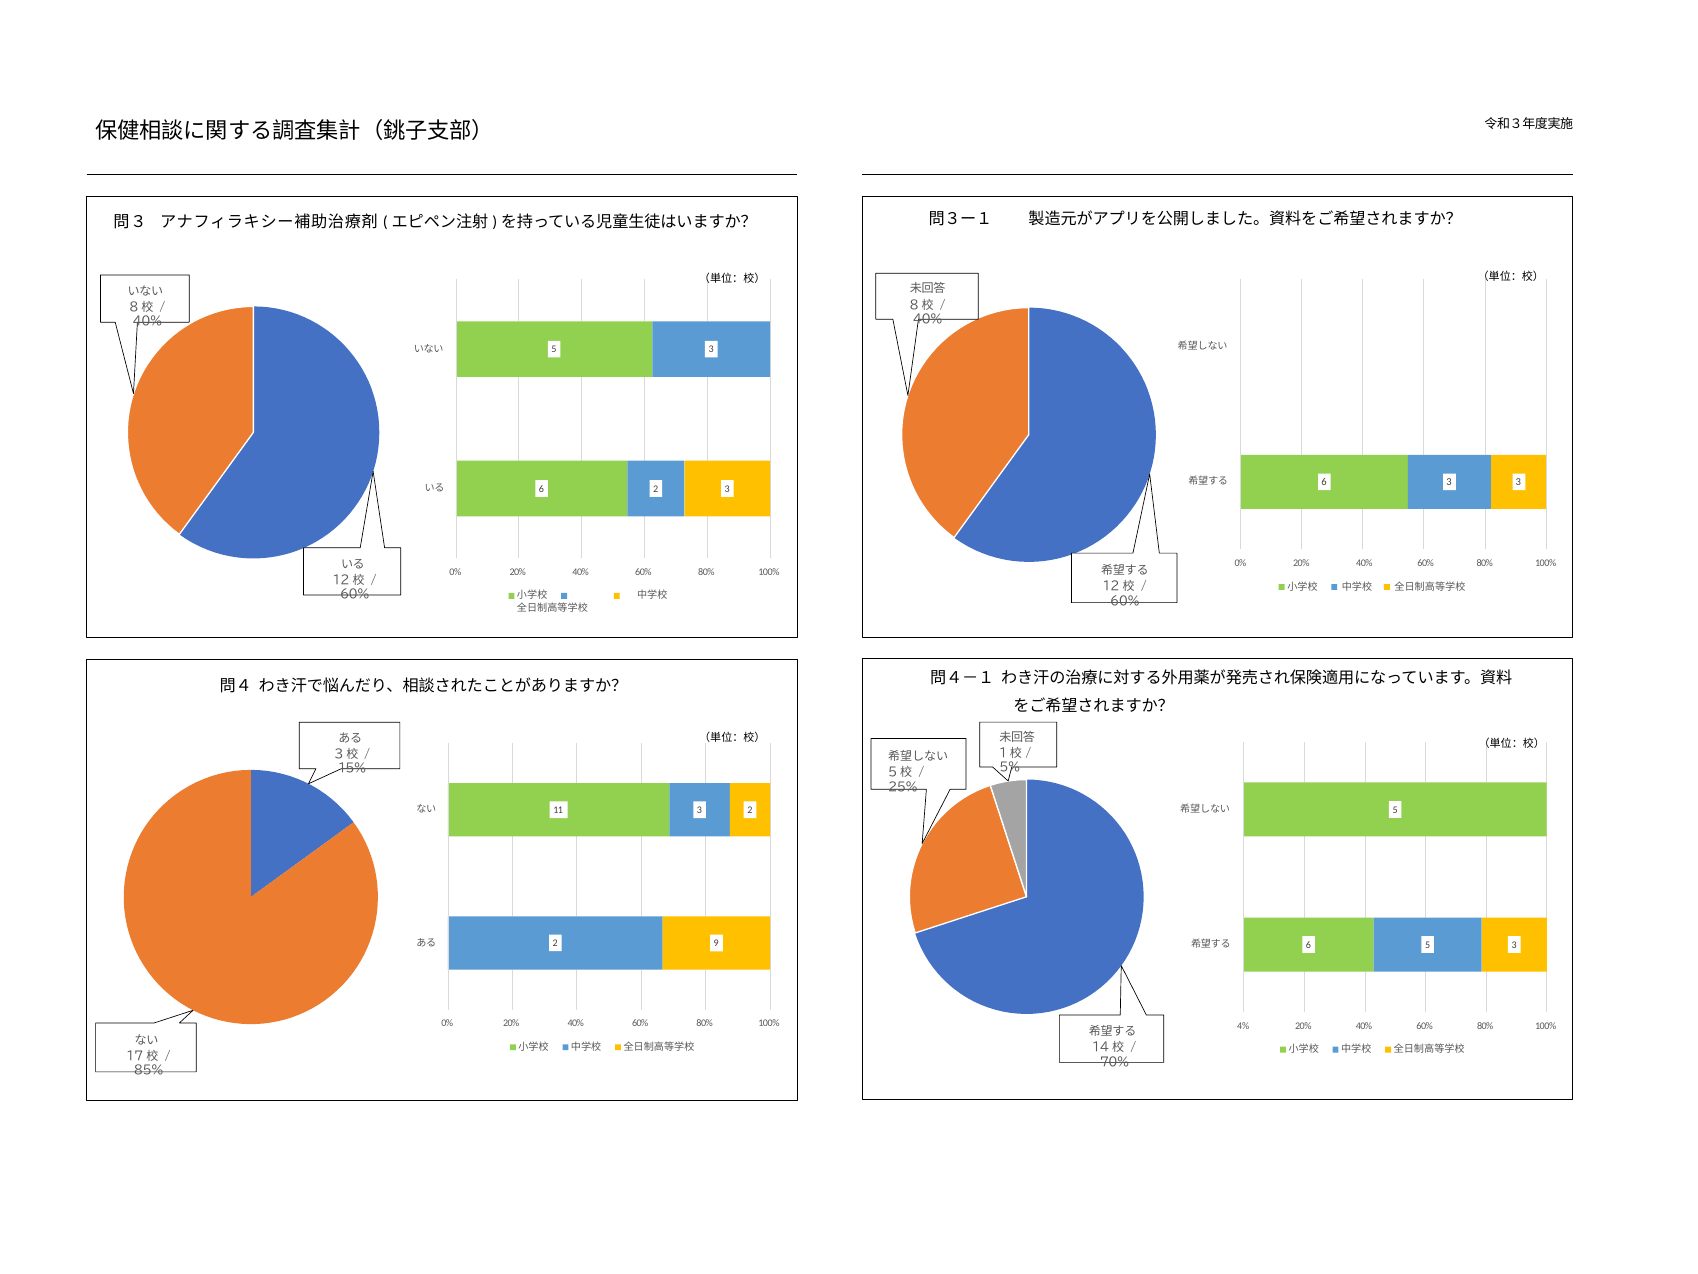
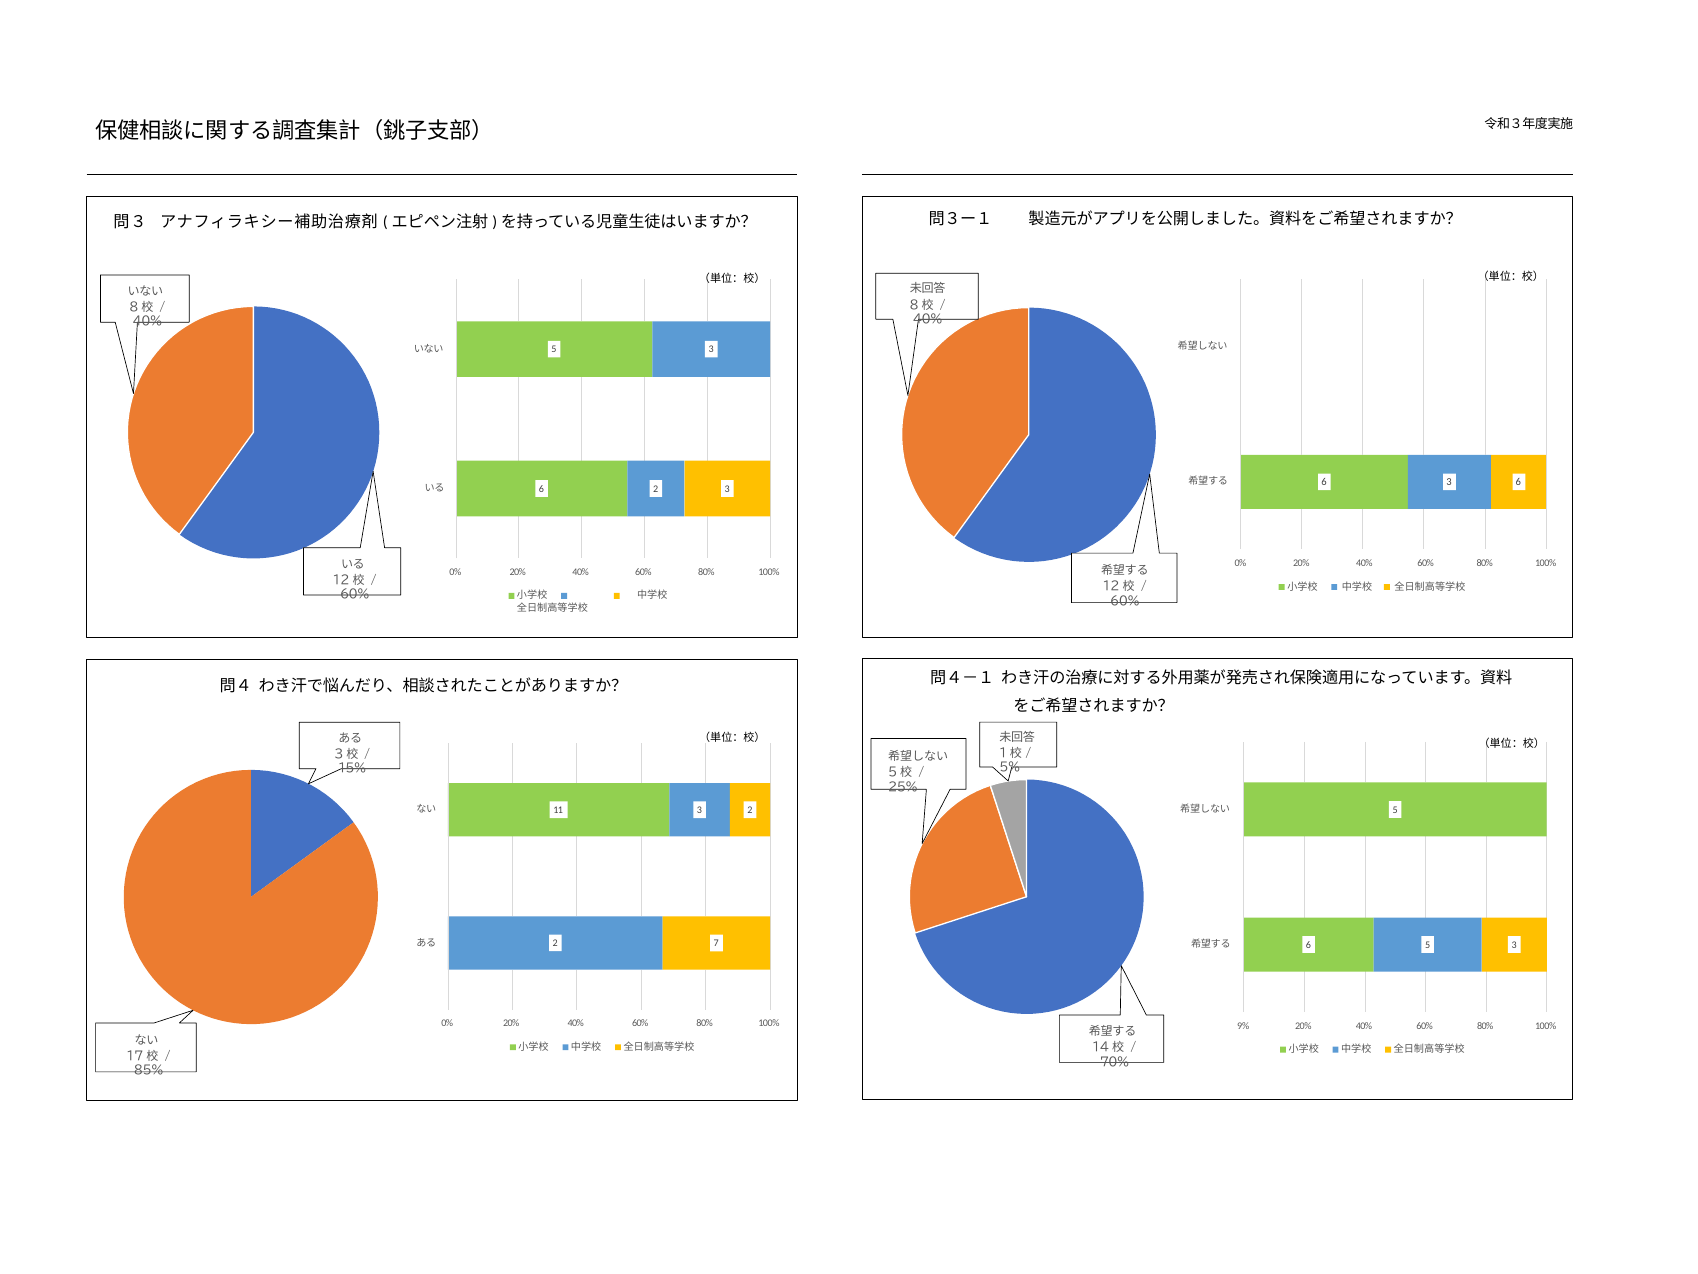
6 3 3: 3 -> 6 (1518, 482)
9: 9 -> 7 (716, 943)
4%: 4% -> 9% (1243, 1025)
